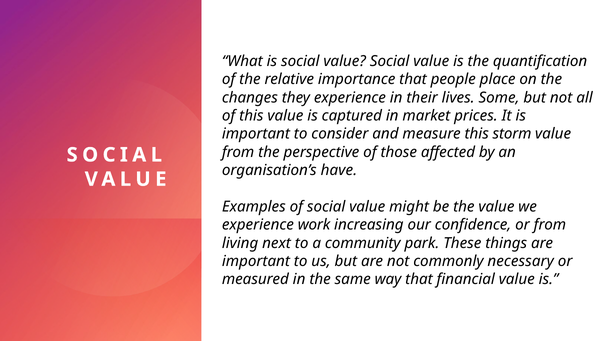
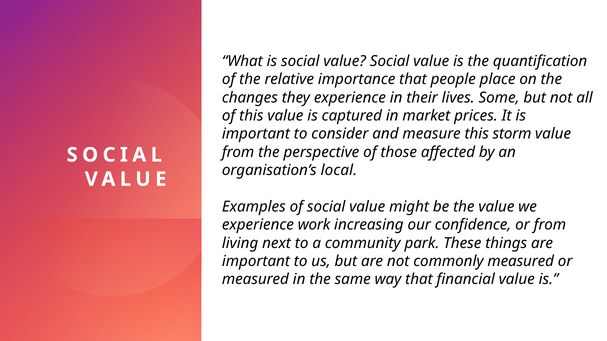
have: have -> local (339, 171)
commonly necessary: necessary -> measured (521, 262)
